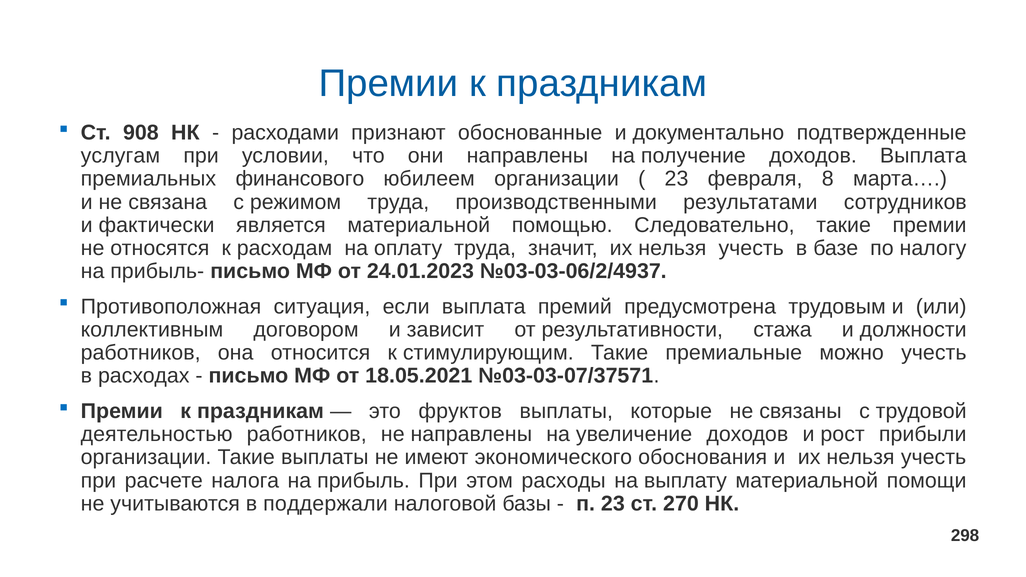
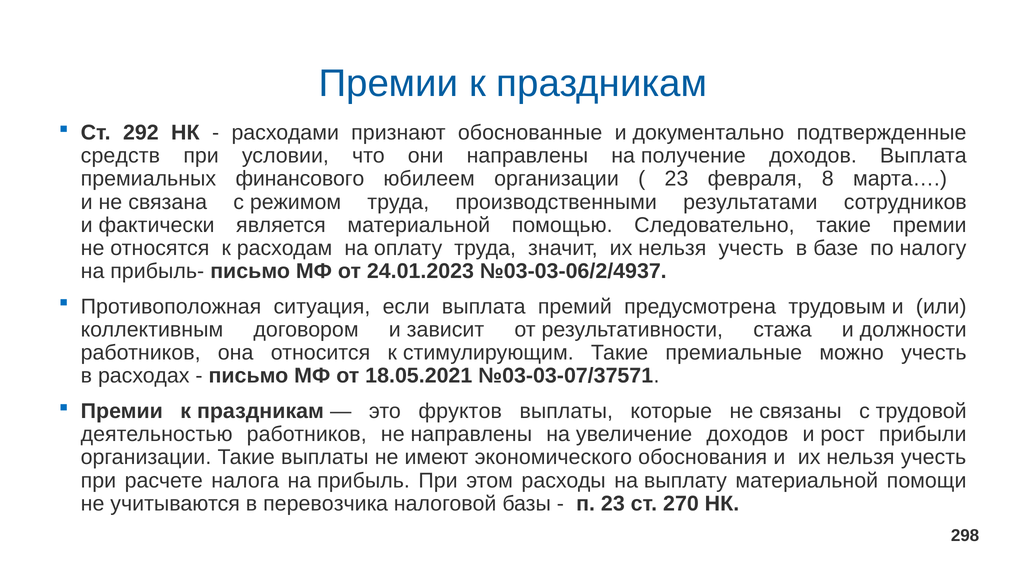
908: 908 -> 292 (141, 133)
услугам: услугам -> средств (120, 156)
поддержали: поддержали -> перевозчика (326, 504)
